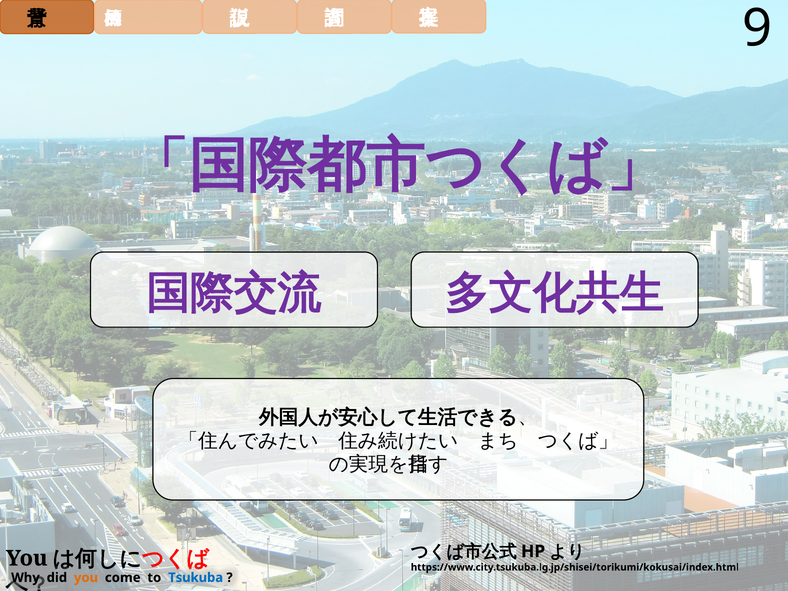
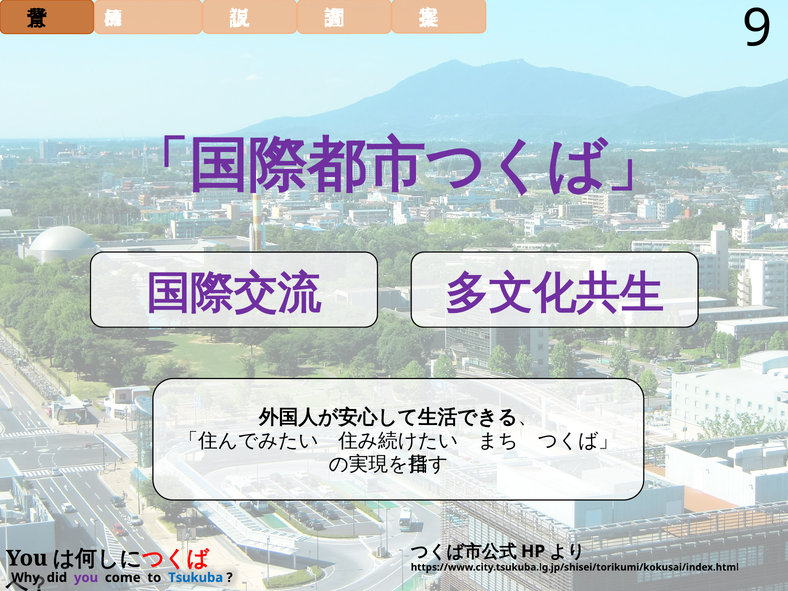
you colour: orange -> purple (86, 578)
